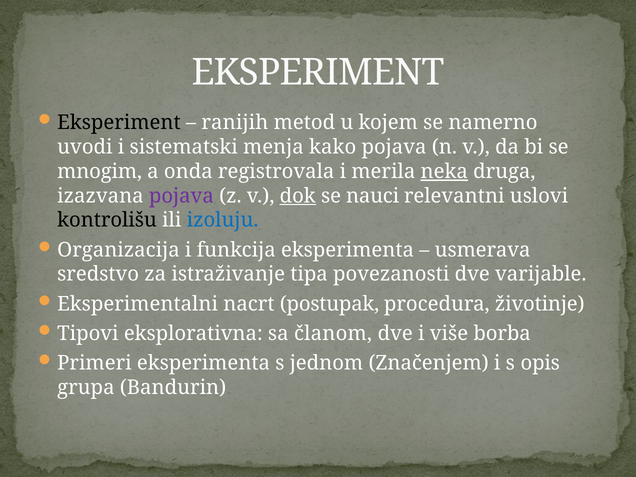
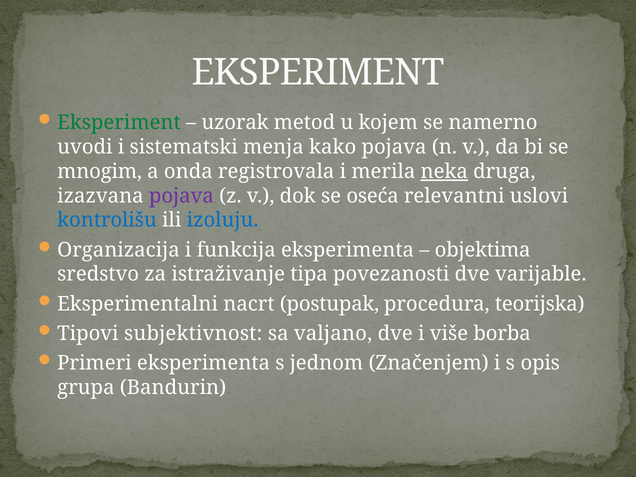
Eksperiment colour: black -> green (119, 123)
ranijih: ranijih -> uzorak (235, 123)
dok underline: present -> none (298, 196)
nauci: nauci -> oseća (373, 196)
kontrolišu colour: black -> blue (107, 220)
usmerava: usmerava -> objektima (483, 250)
životinje: životinje -> teorijska (540, 304)
eksplorativna: eksplorativna -> subjektivnost (193, 334)
članom: članom -> valjano (333, 334)
